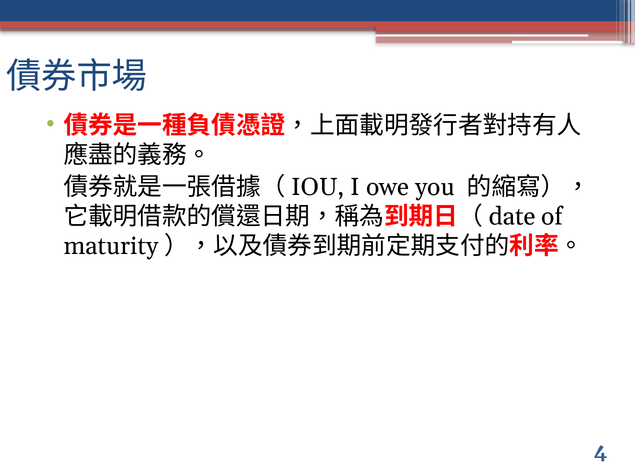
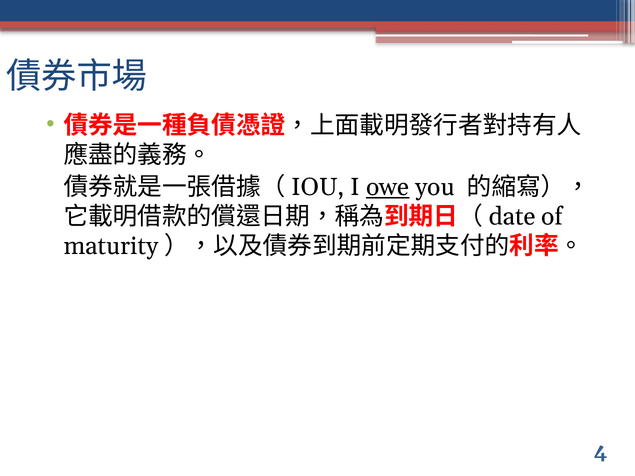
owe underline: none -> present (388, 187)
